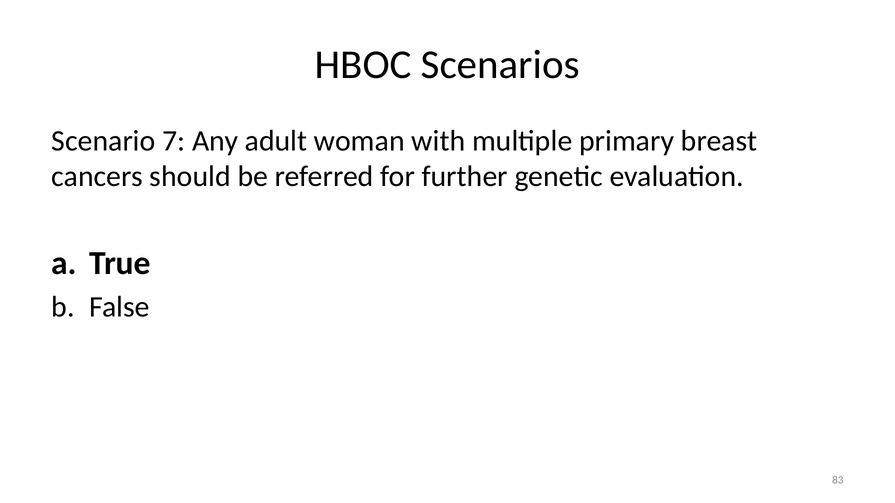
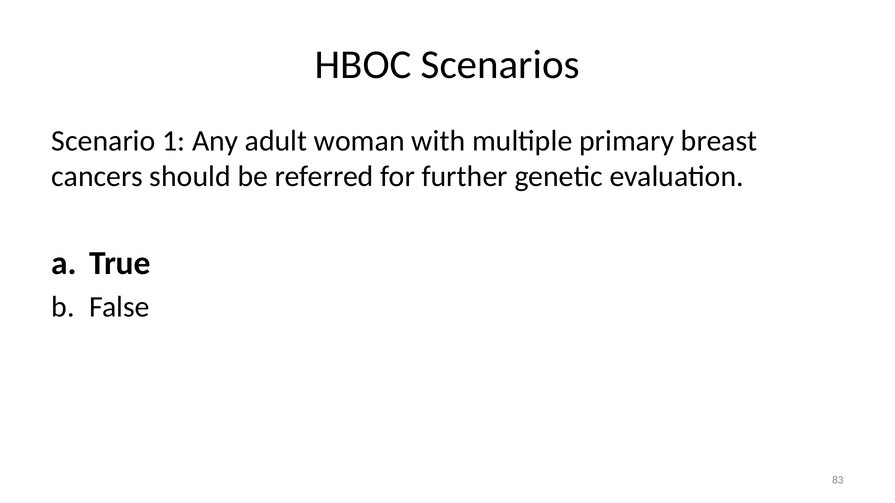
7: 7 -> 1 (174, 141)
